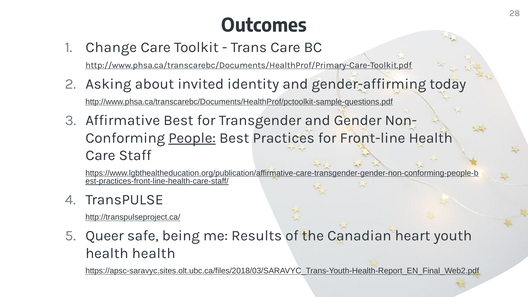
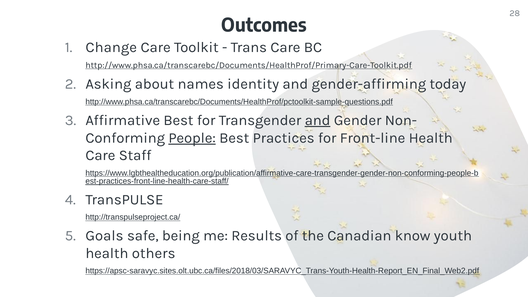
invited: invited -> names (201, 84)
and underline: none -> present (318, 120)
Queer: Queer -> Goals (104, 236)
heart: heart -> know (413, 236)
health health: health -> others (154, 253)
